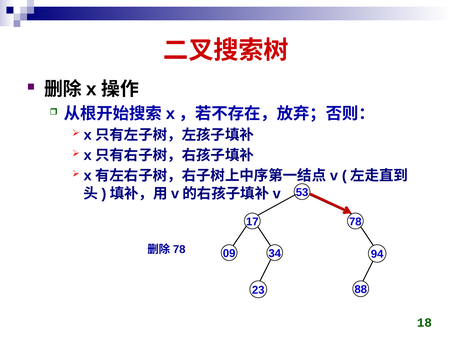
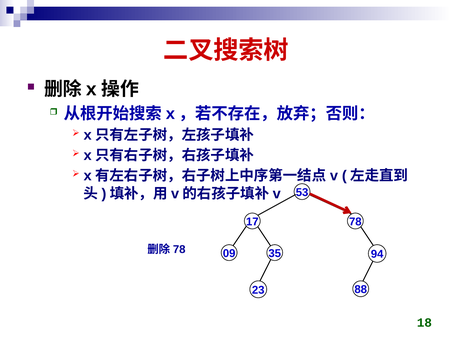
34: 34 -> 35 (275, 253)
